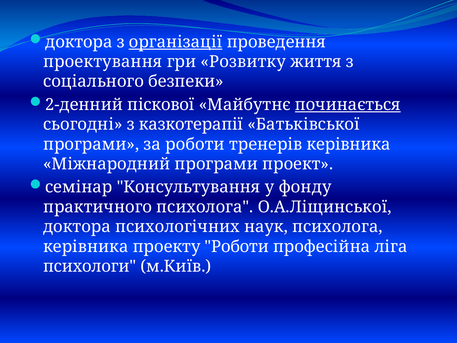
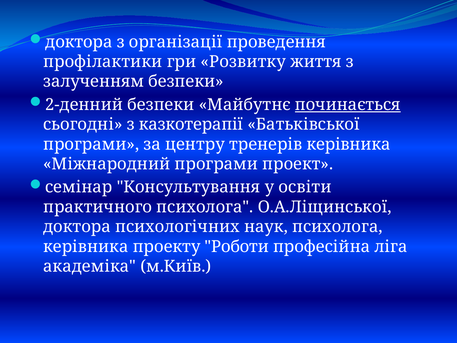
організації underline: present -> none (176, 42)
проектування: проектування -> профілактики (103, 62)
соціального: соціального -> залученням (94, 81)
2-денний піскової: піскової -> безпеки (161, 105)
за роботи: роботи -> центру (195, 144)
фонду: фонду -> освіти (305, 187)
психологи: психологи -> академіка (90, 266)
